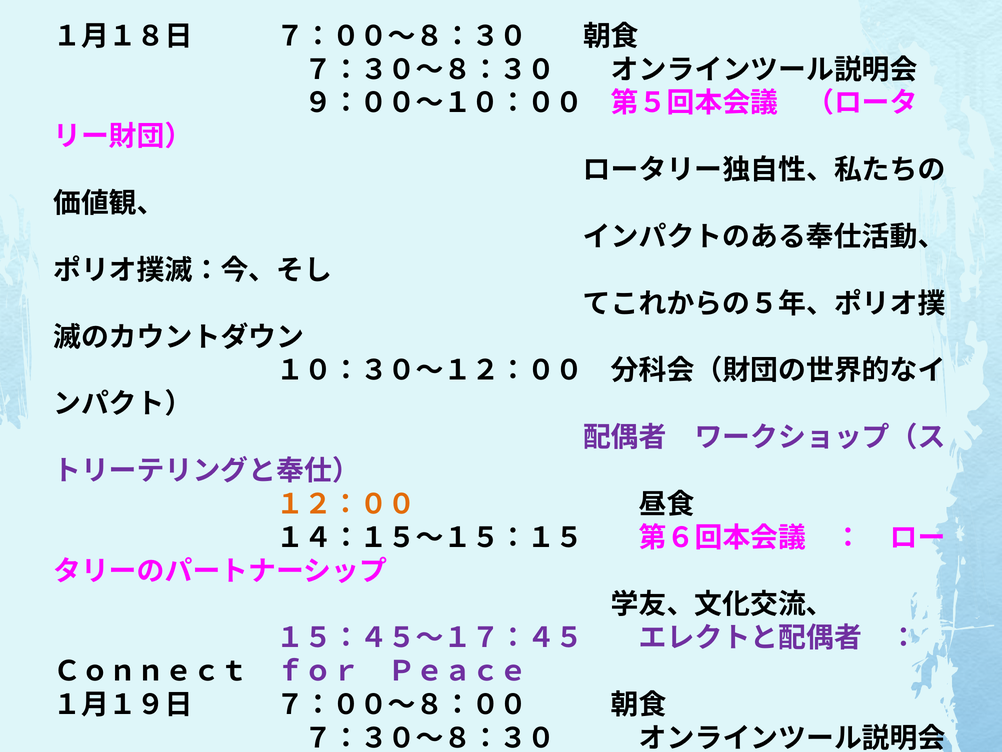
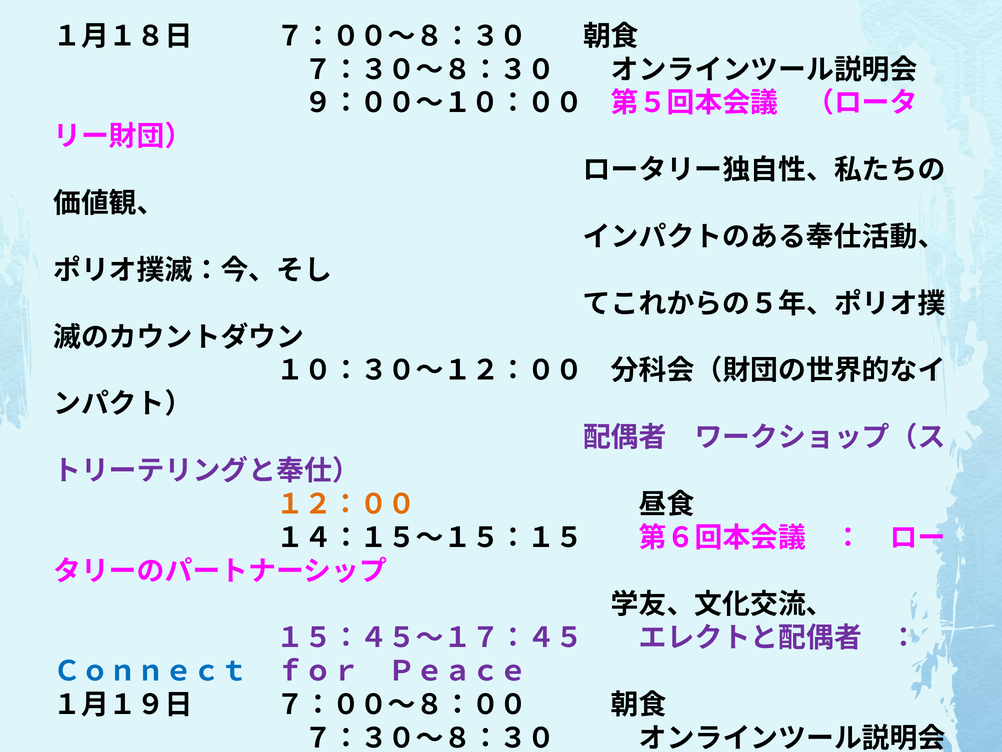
Ｃｏｎｎｅｃｔ colour: black -> blue (151, 671)
